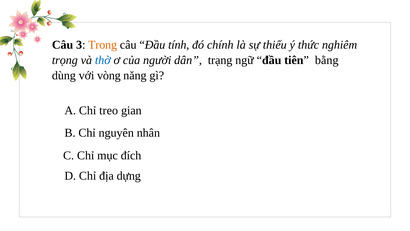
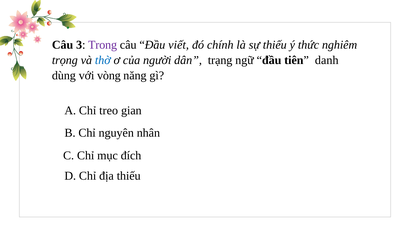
Trong colour: orange -> purple (103, 45)
tính: tính -> viết (179, 45)
bằng: bằng -> danh (327, 60)
địa dựng: dựng -> thiếu (129, 176)
